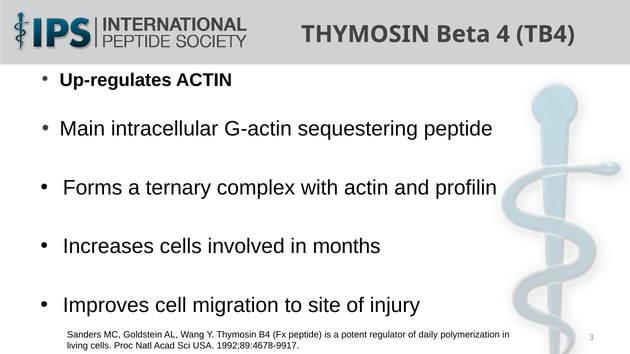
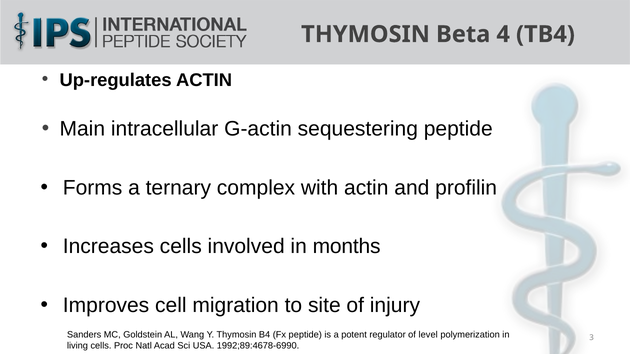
daily: daily -> level (428, 335)
1992;89:4678-9917: 1992;89:4678-9917 -> 1992;89:4678-6990 (258, 346)
